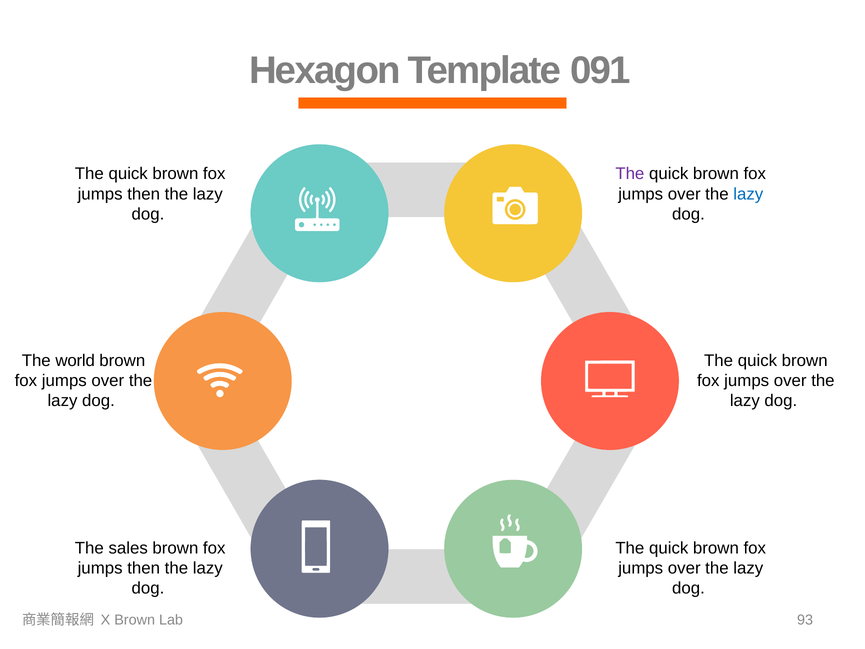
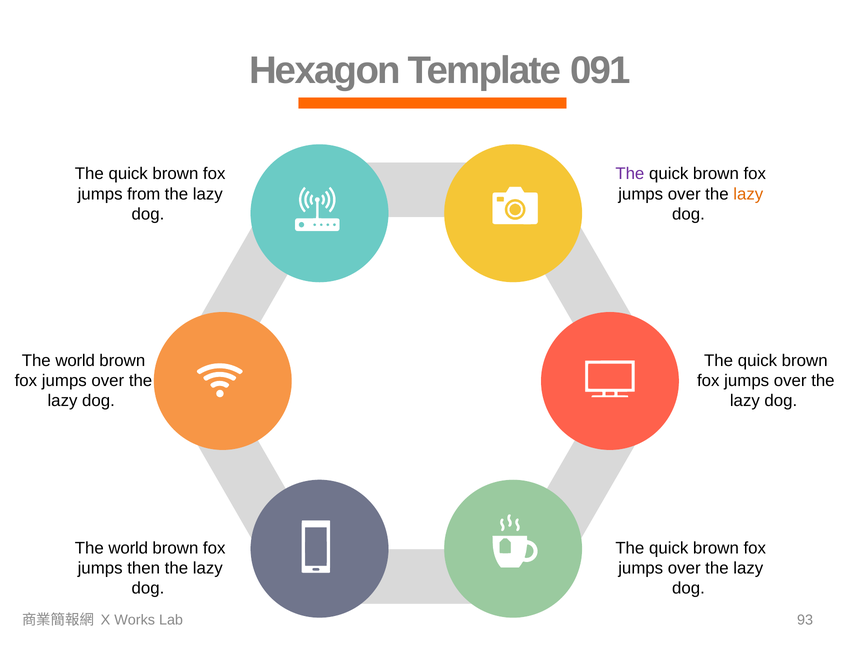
then: then -> from (144, 194)
lazy colour: blue -> orange (748, 194)
sales: sales -> world (128, 548)
X Brown: Brown -> Works (135, 620)
